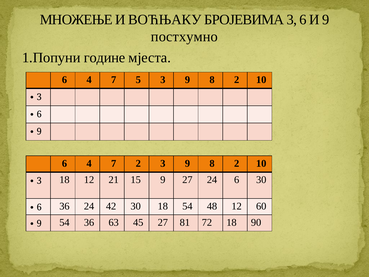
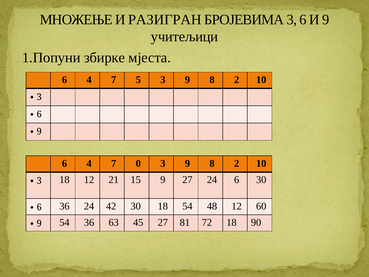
ВОЋЊАКУ: ВОЋЊАКУ -> РАЗИГРАН (165, 20)
постхумно: постхумно -> учитељици (185, 37)
године: године -> збирке (104, 58)
7 2: 2 -> 0 (138, 163)
